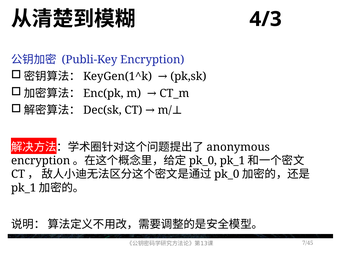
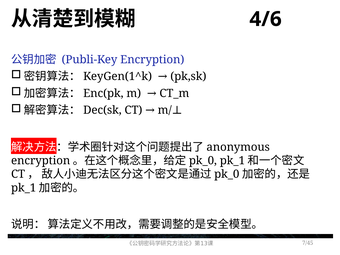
4/3: 4/3 -> 4/6 (266, 19)
